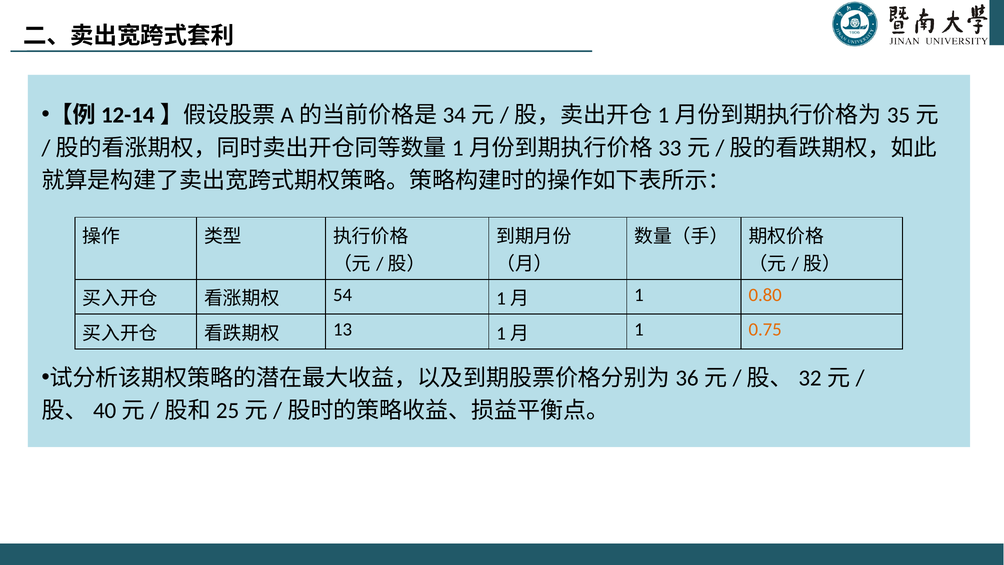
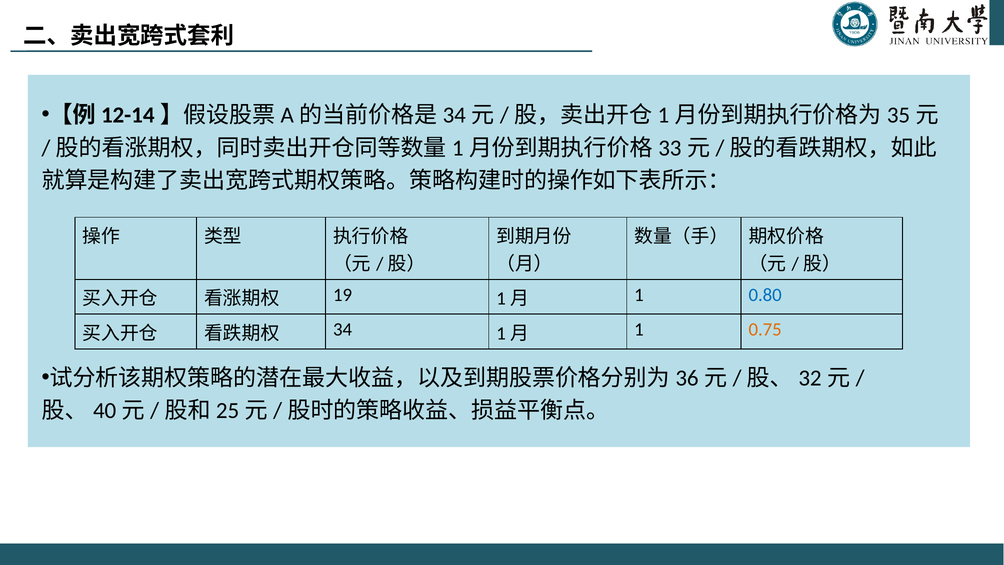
54: 54 -> 19 (343, 295)
0.80 colour: orange -> blue (765, 295)
13: 13 -> 34 (343, 330)
